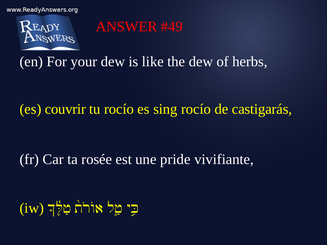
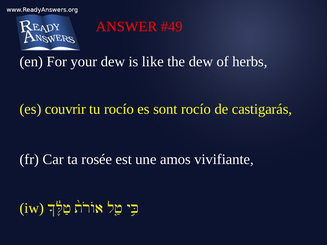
sing: sing -> sont (165, 109)
pride: pride -> amos (175, 160)
